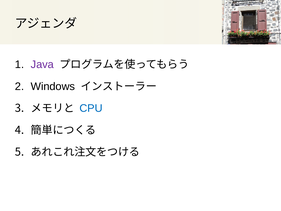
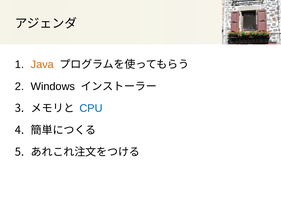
Java colour: purple -> orange (42, 64)
